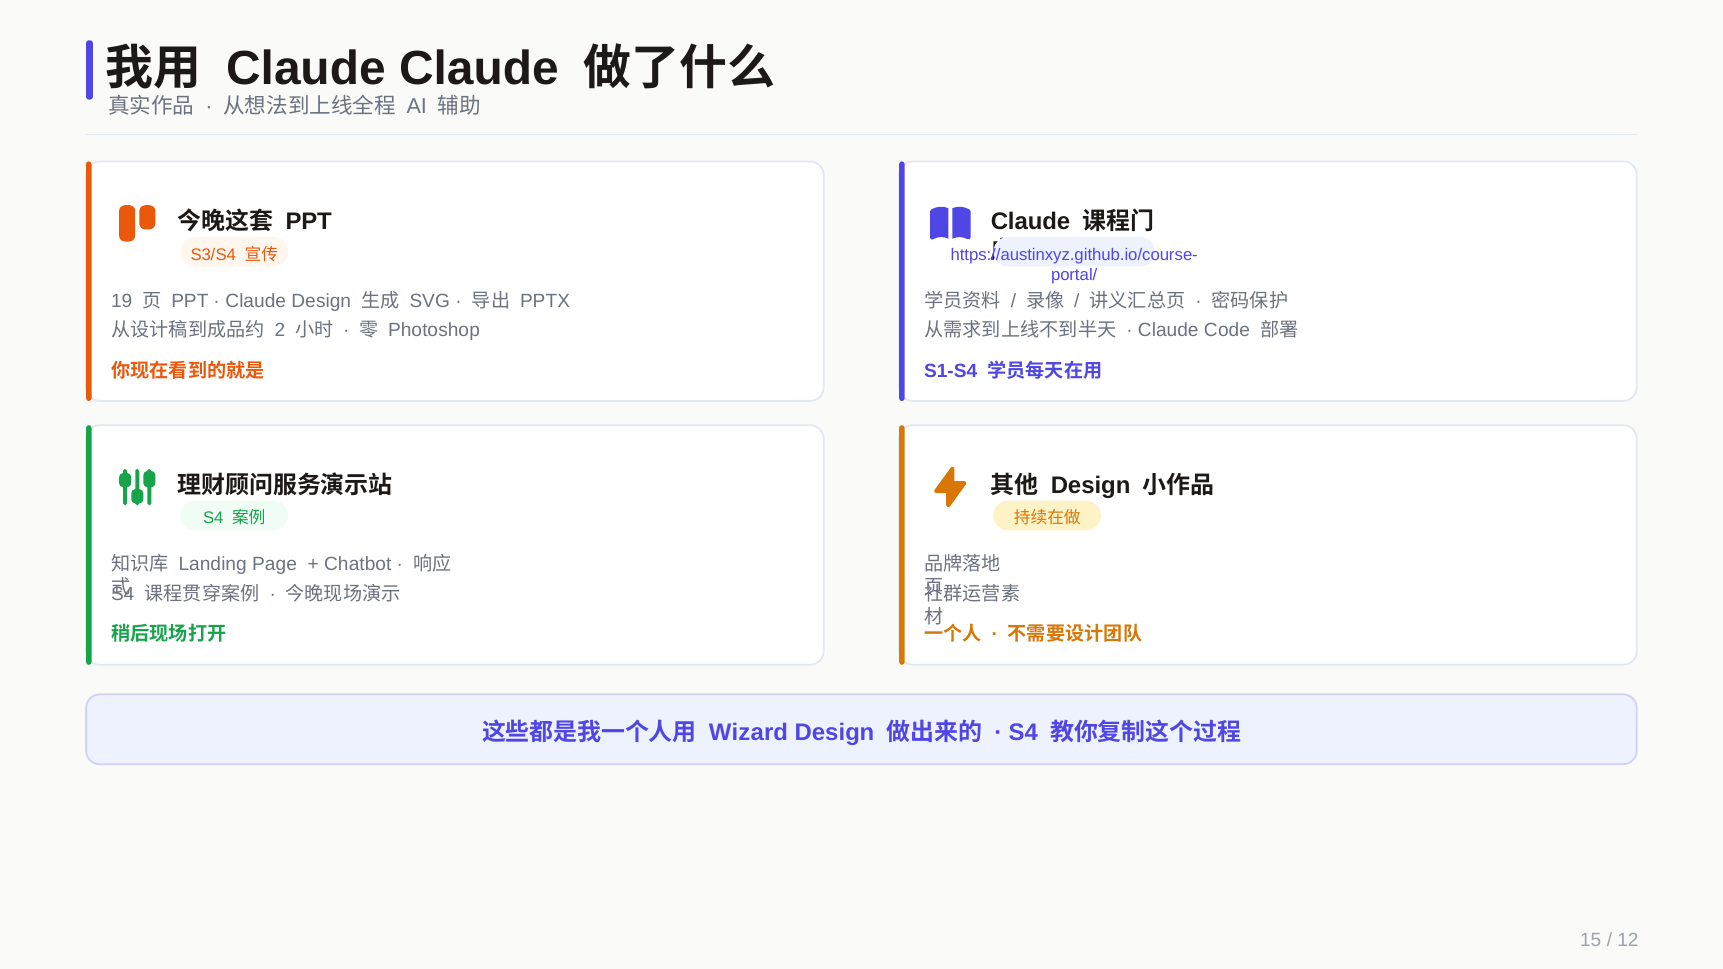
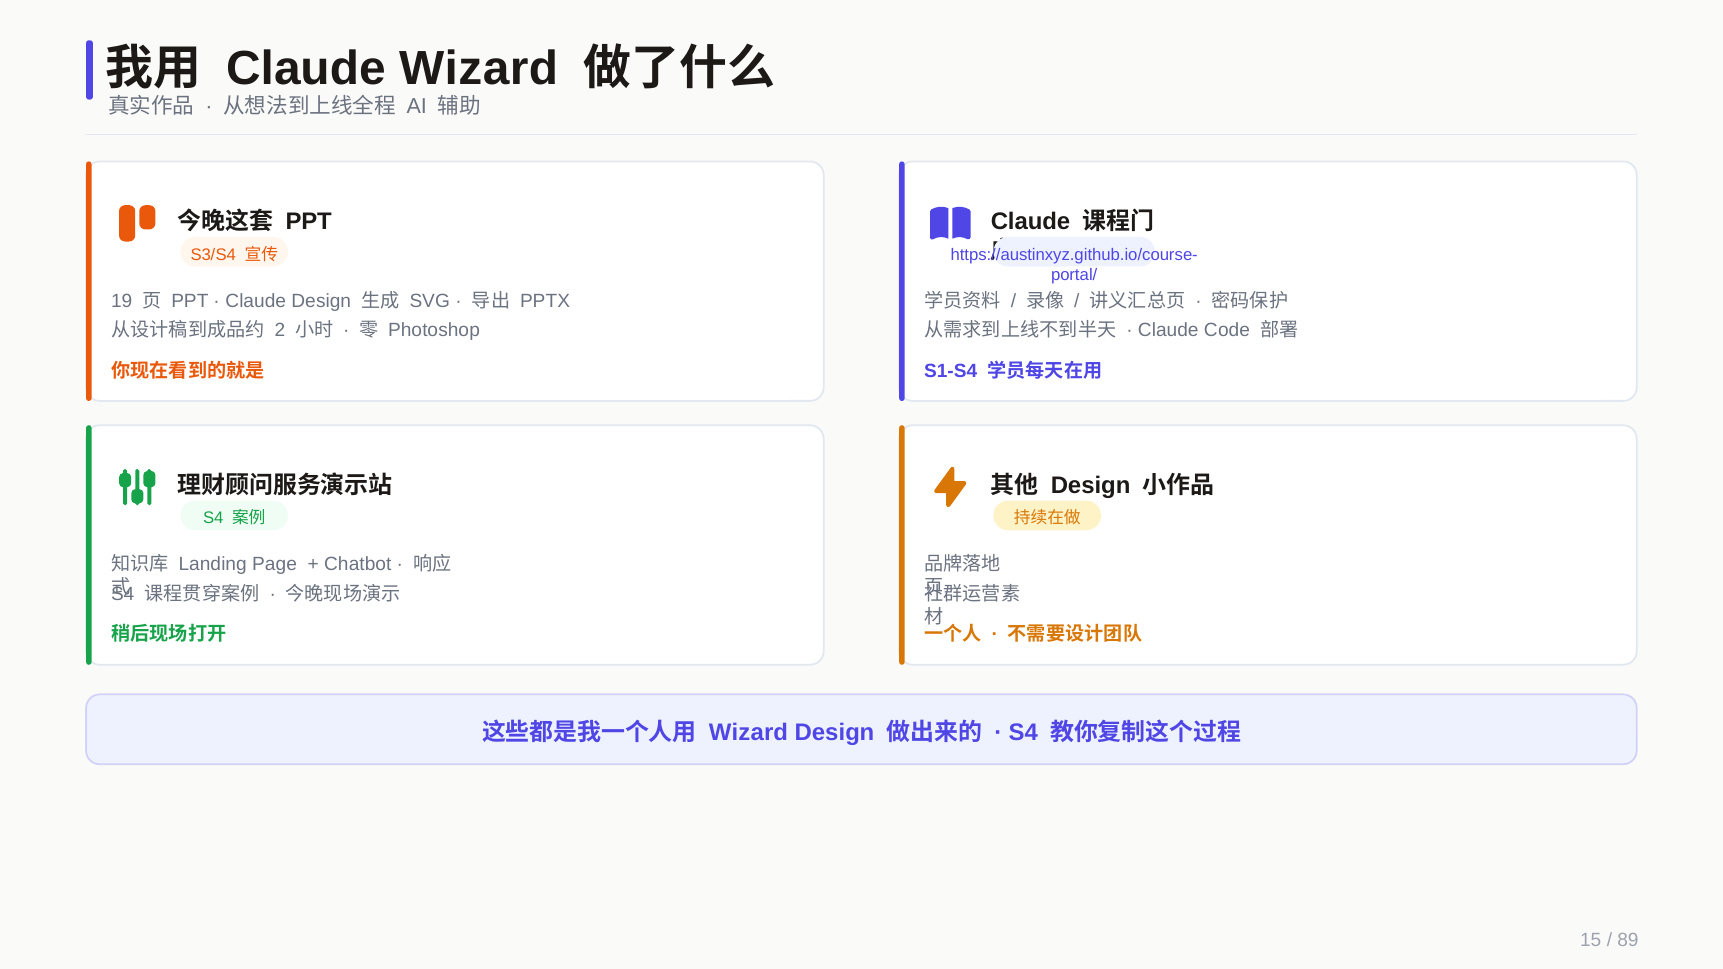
Claude Claude: Claude -> Wizard (479, 69)
12: 12 -> 89 (1628, 940)
